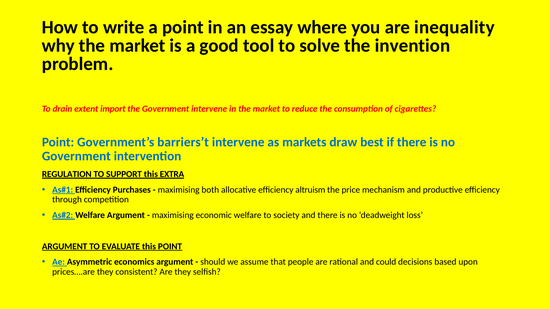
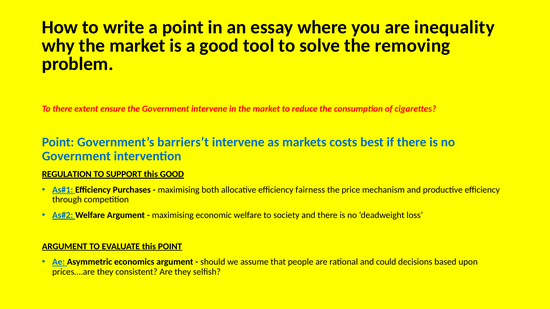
invention: invention -> removing (413, 46)
To drain: drain -> there (62, 109)
import: import -> ensure (113, 109)
draw: draw -> costs (343, 142)
this EXTRA: EXTRA -> GOOD (172, 174)
altruism: altruism -> fairness (310, 190)
